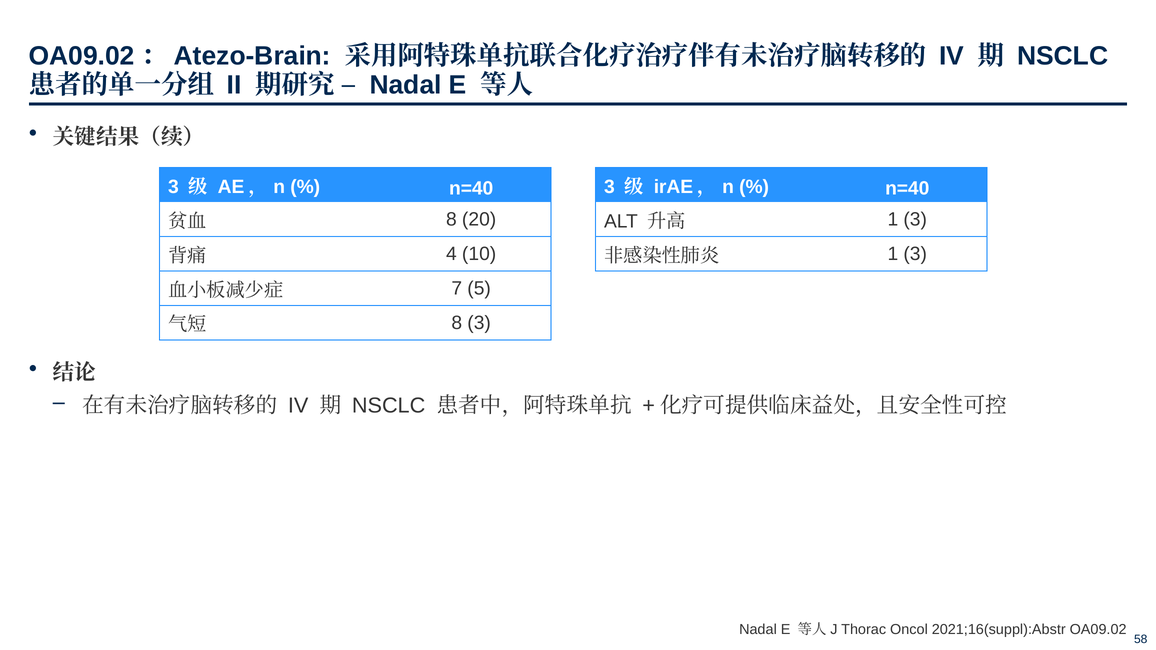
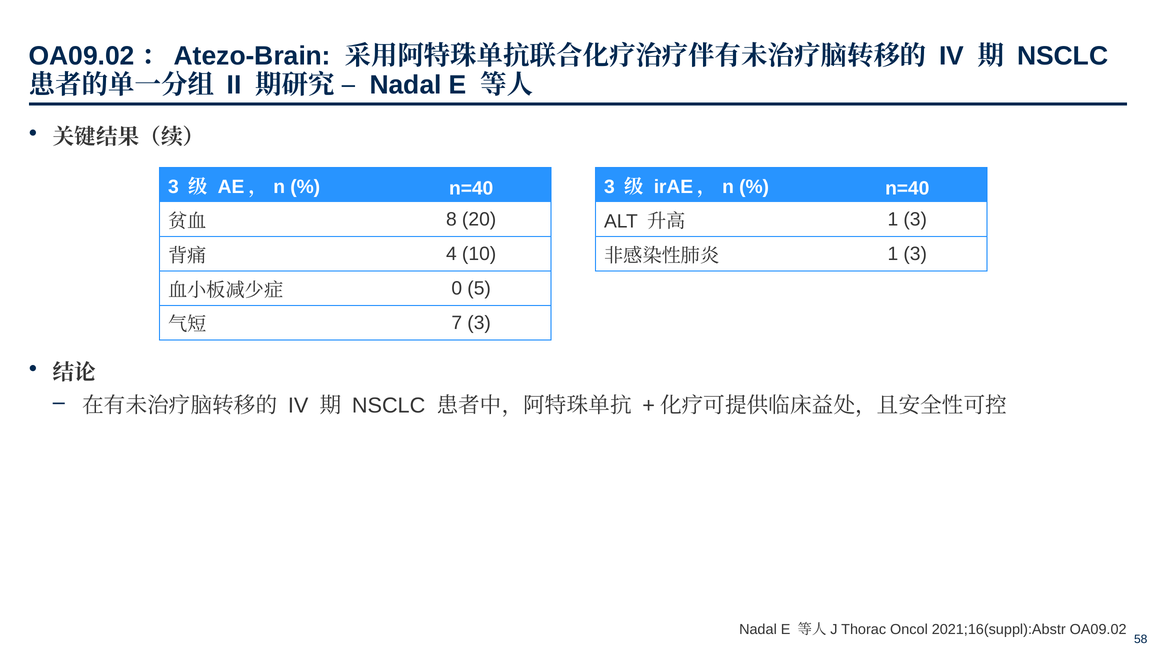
7: 7 -> 0 (457, 289)
8: 8 -> 7 (457, 323)
